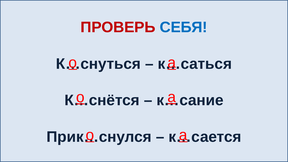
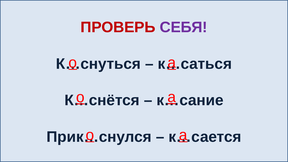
СЕБЯ colour: blue -> purple (184, 27)
